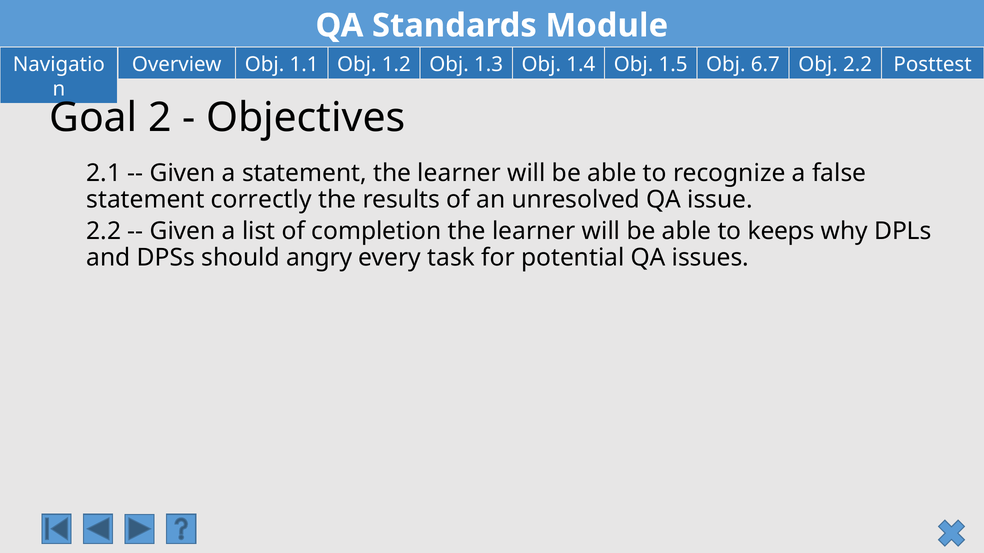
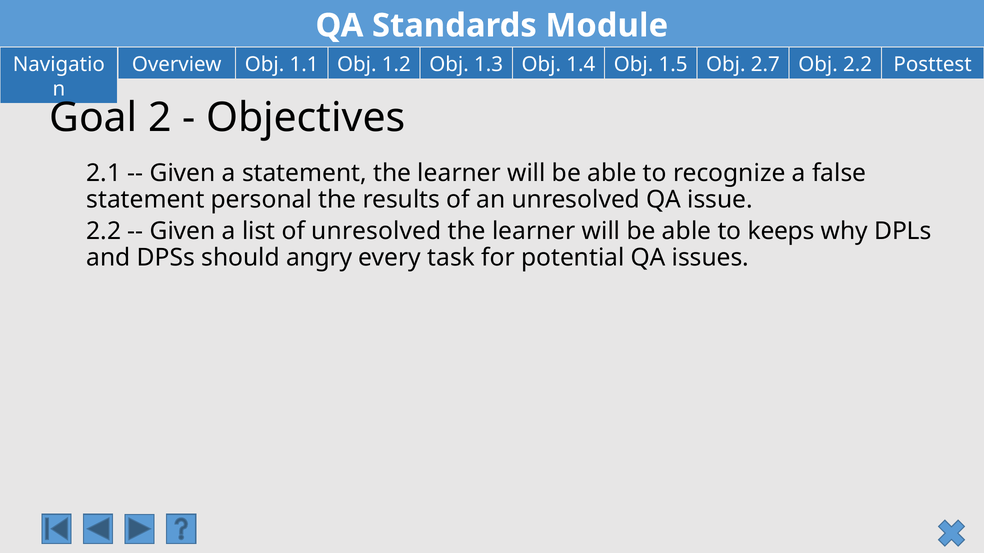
6.7: 6.7 -> 2.7 (765, 65)
correctly: correctly -> personal (261, 200)
of completion: completion -> unresolved (376, 231)
